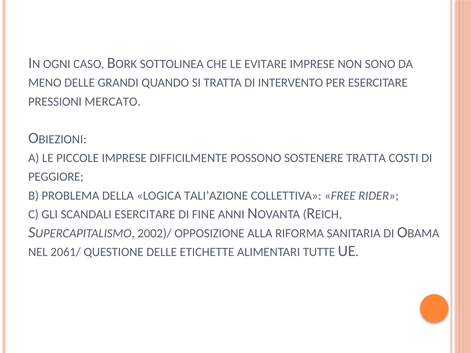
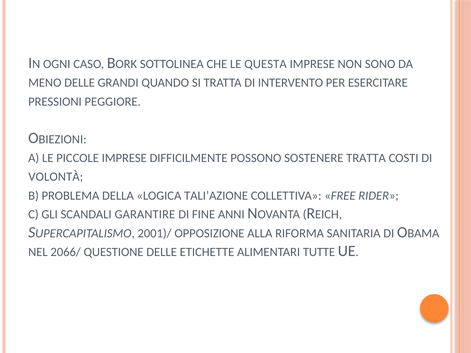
EVITARE: EVITARE -> QUESTA (266, 64)
MERCATO: MERCATO -> PEGGIORE (113, 102)
PEGGIORE: PEGGIORE -> VOLONTÀ (56, 177)
SCANDALI ESERCITARE: ESERCITARE -> GARANTIRE (145, 215)
2002)/: 2002)/ -> 2001)/ (155, 233)
2061/: 2061/ -> 2066/ (66, 252)
